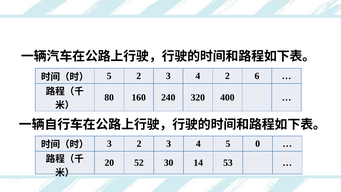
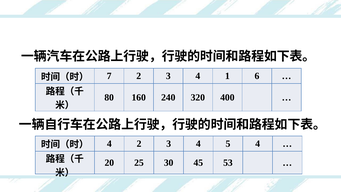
5: 5 -> 7 (109, 76)
4 2: 2 -> 1 (227, 76)
3: 3 -> 4 (109, 144)
5 0: 0 -> 4 (258, 144)
52: 52 -> 25 (139, 163)
14: 14 -> 45 (198, 163)
